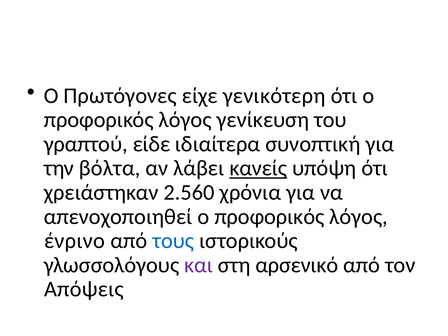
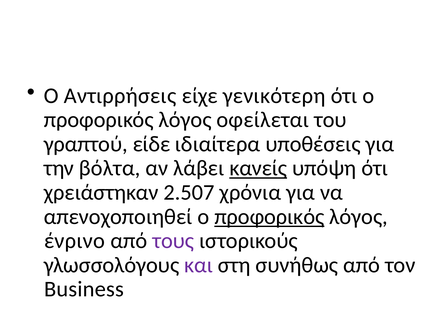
Πρωτόγονες: Πρωτόγονες -> Αντιρρήσεις (120, 96)
γενίκευση: γενίκευση -> οφείλεται (263, 120)
συνοπτική: συνοπτική -> υποθέσεις (313, 144)
2.560: 2.560 -> 2.507 (189, 192)
προφορικός underline: none -> present (269, 217)
τους colour: blue -> purple (173, 241)
αρσενικό: αρσενικό -> συνήθως (297, 265)
Απόψεις: Απόψεις -> Business (84, 289)
